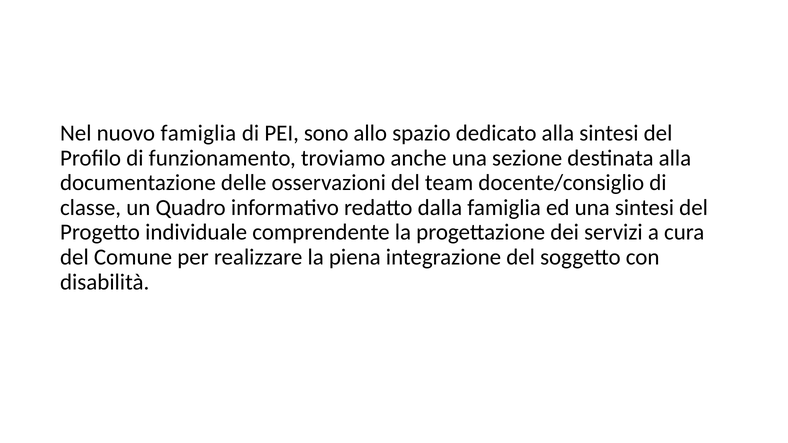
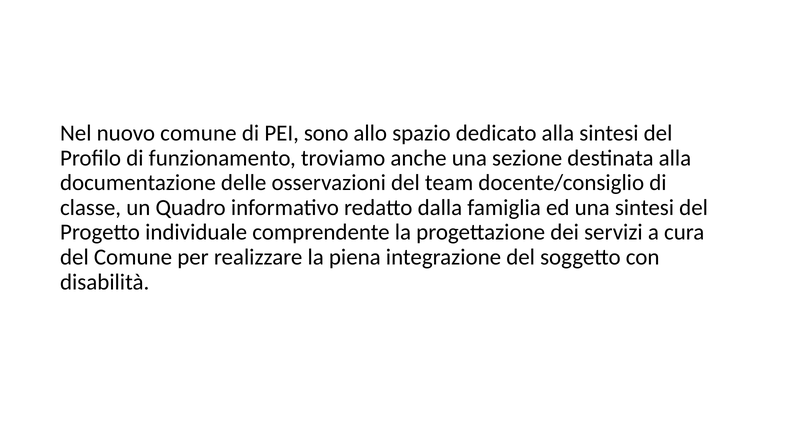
nuovo famiglia: famiglia -> comune (198, 133)
